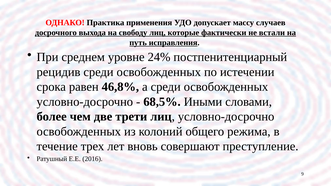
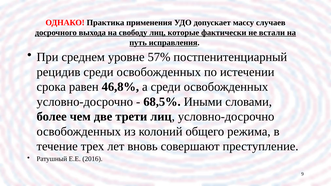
24%: 24% -> 57% (159, 57)
